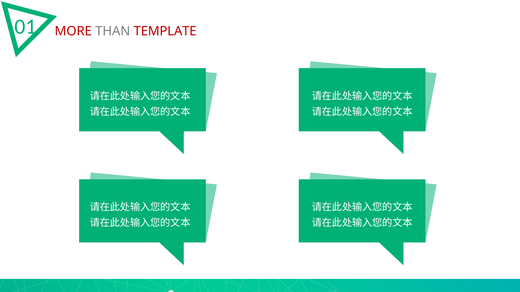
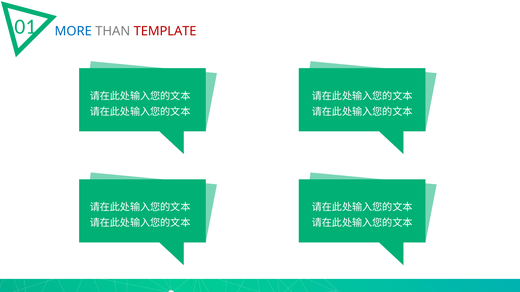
MORE colour: red -> blue (73, 31)
